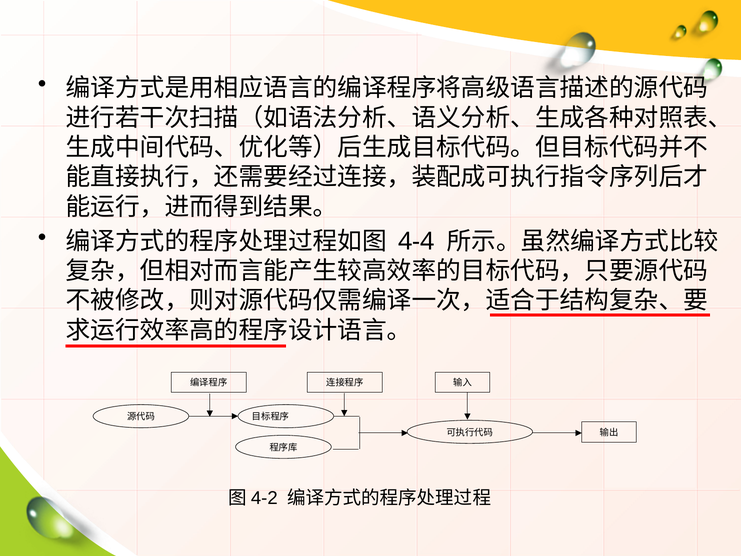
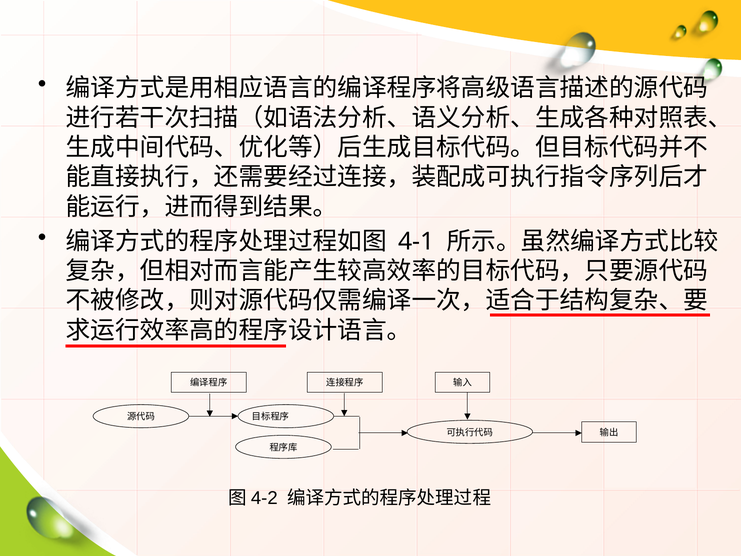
4-4: 4-4 -> 4-1 (416, 241)
